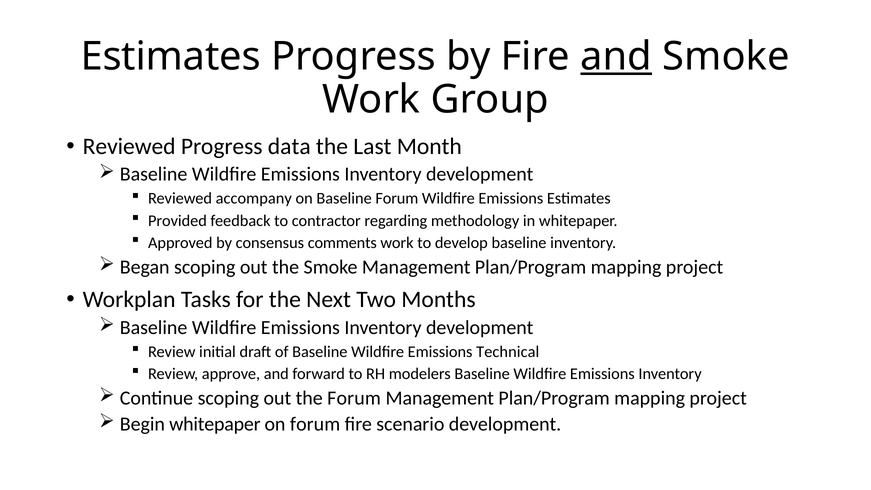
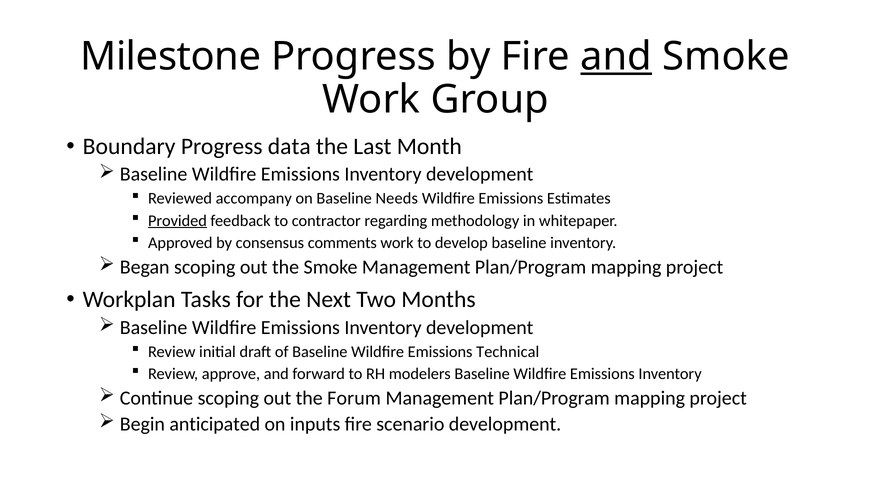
Estimates: Estimates -> Milestone (171, 56)
Reviewed: Reviewed -> Boundary (129, 146)
Baseline Forum: Forum -> Needs (397, 198)
Provided underline: none -> present (177, 221)
Begin whitepaper: whitepaper -> anticipated (215, 424)
on forum: forum -> inputs (315, 424)
